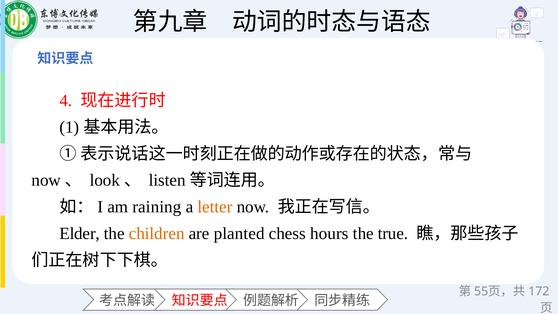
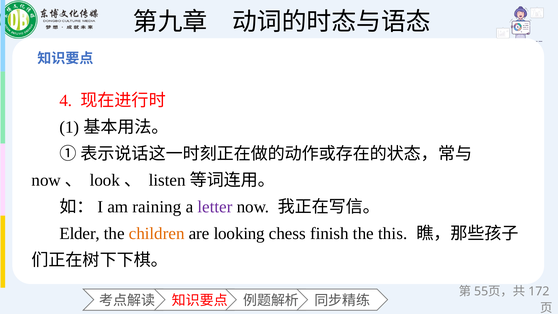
letter colour: orange -> purple (215, 207)
planted: planted -> looking (239, 233)
hours: hours -> finish (329, 233)
true: true -> this (393, 233)
